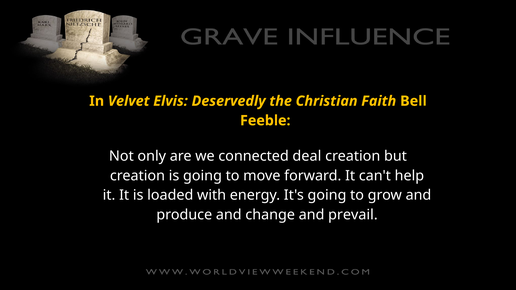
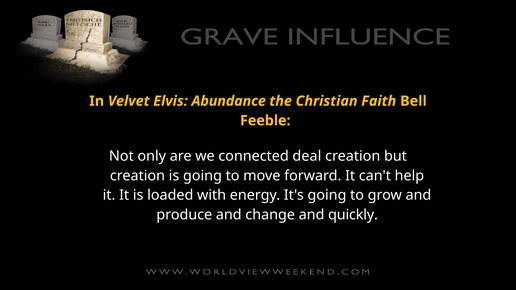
Deservedly: Deservedly -> Abundance (229, 101)
prevail: prevail -> quickly (353, 215)
